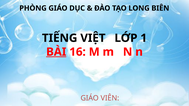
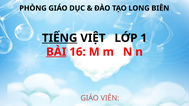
TIẾNG underline: none -> present (60, 38)
